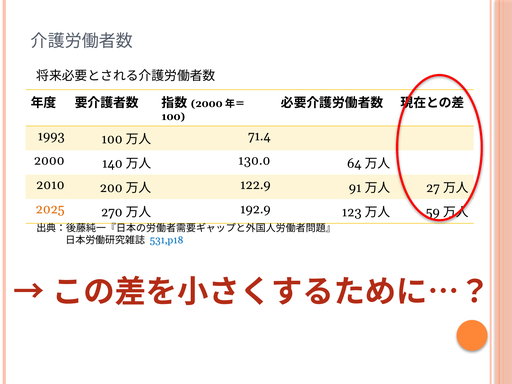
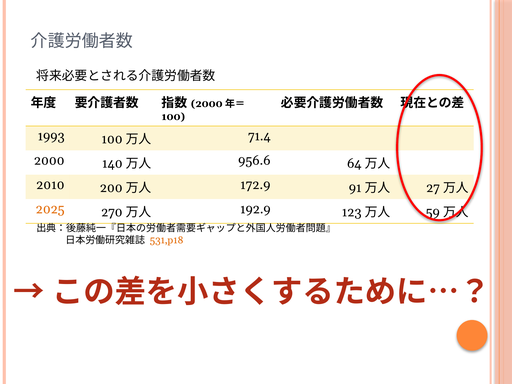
130.0: 130.0 -> 956.6 (254, 161)
122.9: 122.9 -> 172.9 (255, 185)
531,p18 colour: blue -> orange (167, 240)
